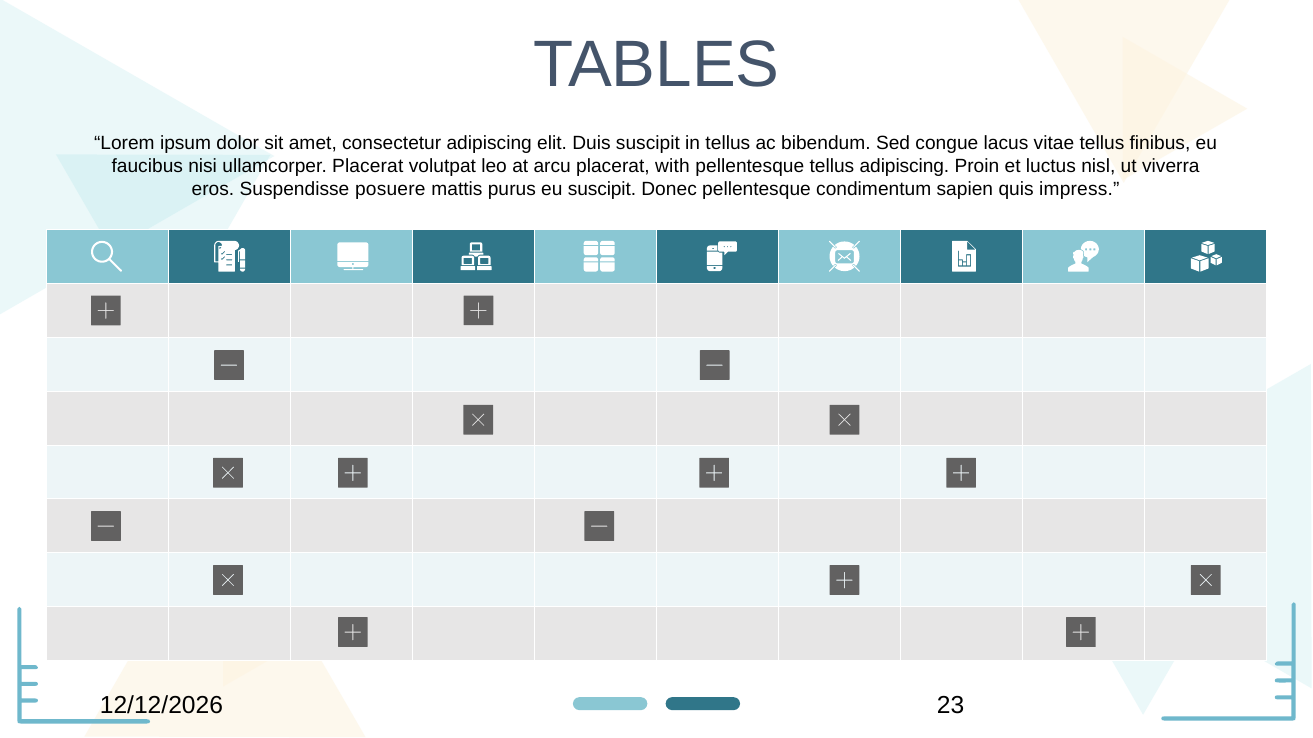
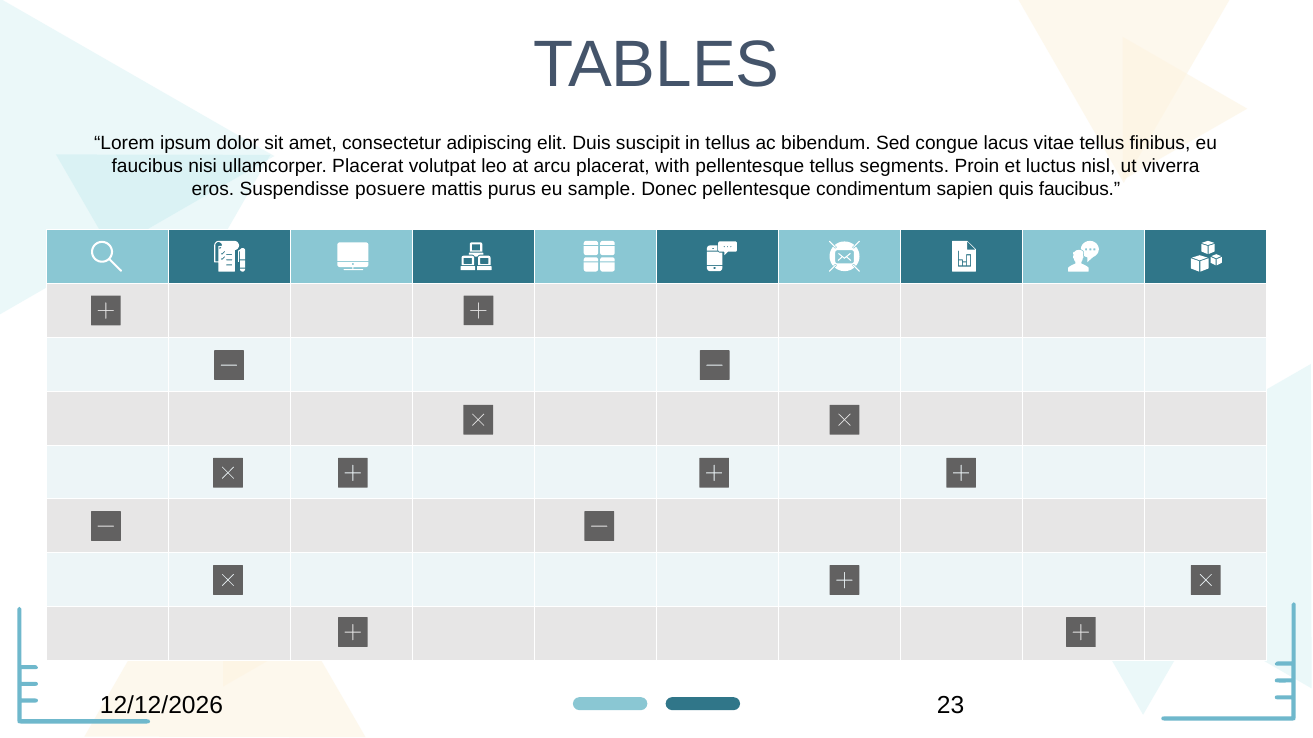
tellus adipiscing: adipiscing -> segments (904, 166)
eu suscipit: suscipit -> sample (602, 189)
quis impress: impress -> faucibus (1080, 189)
